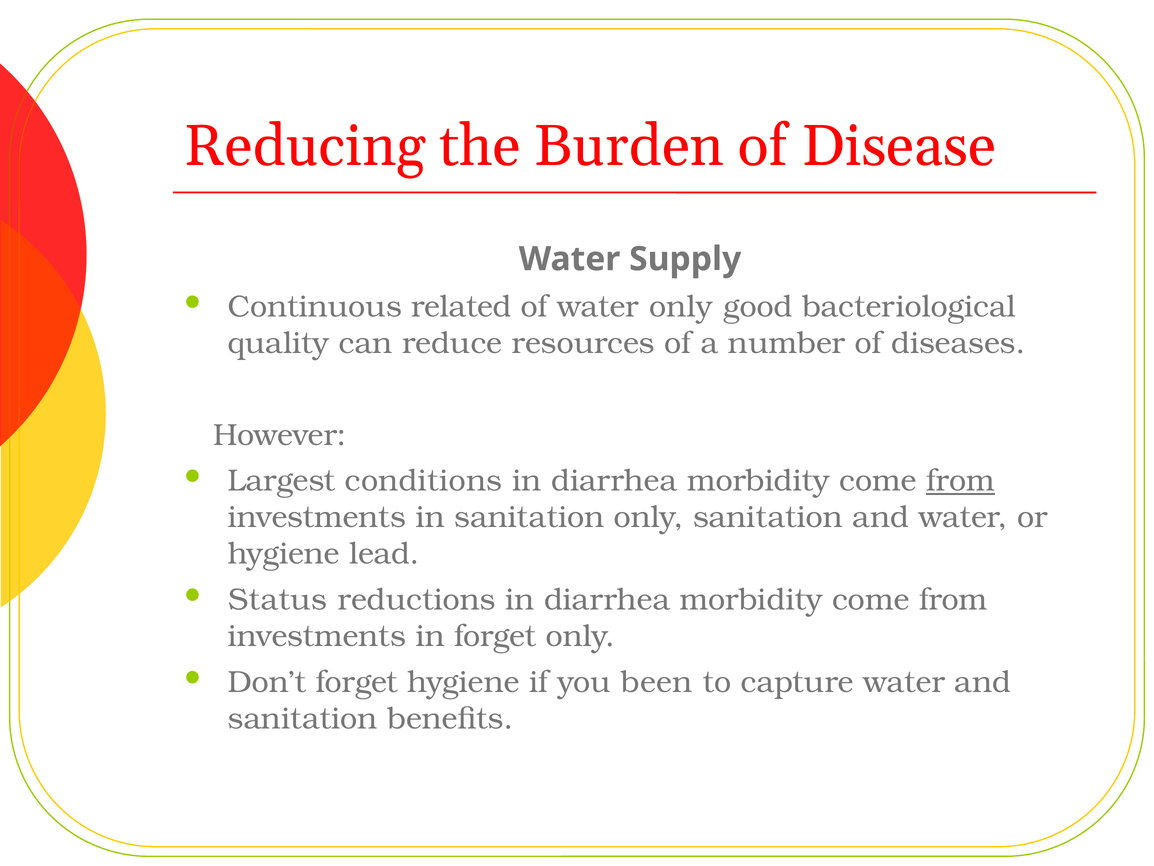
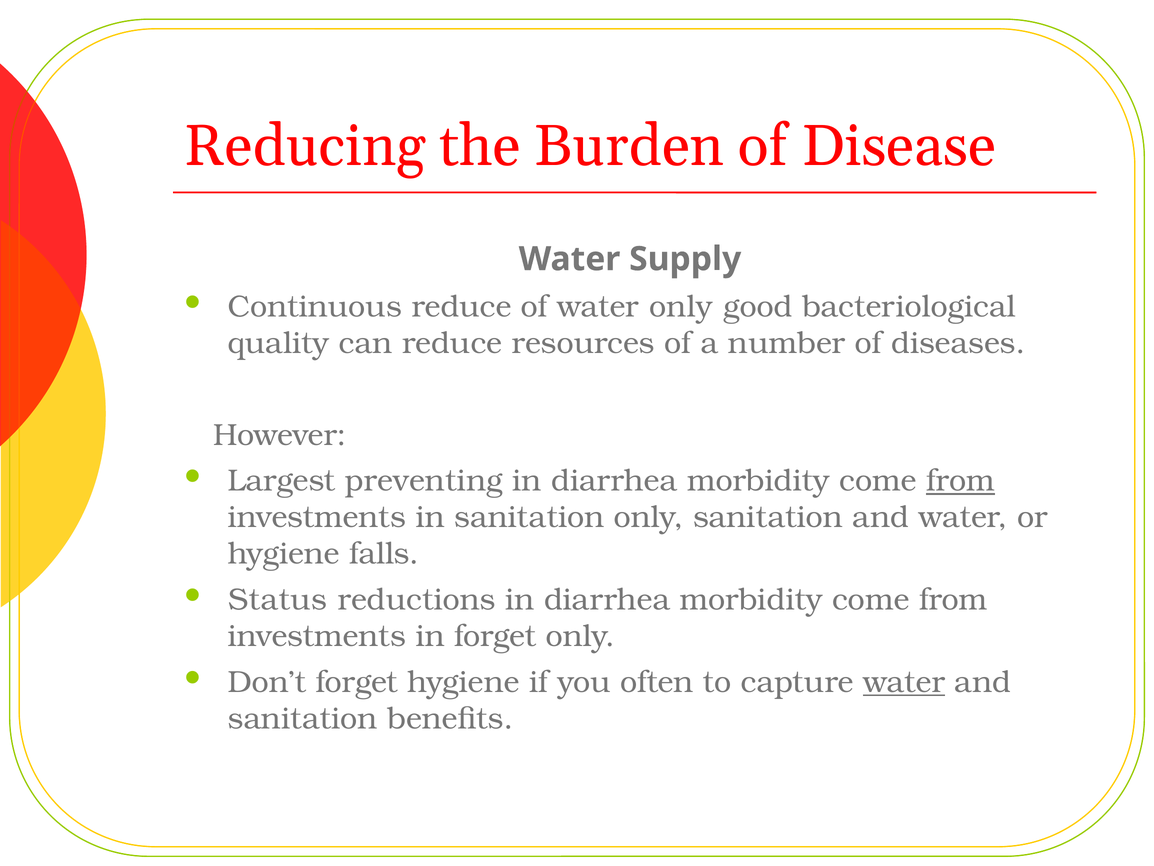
Continuous related: related -> reduce (462, 306)
conditions: conditions -> preventing (424, 481)
lead: lead -> falls (384, 554)
been: been -> often (657, 682)
water underline: none -> present (904, 682)
